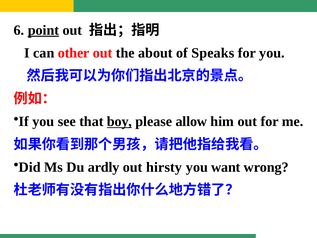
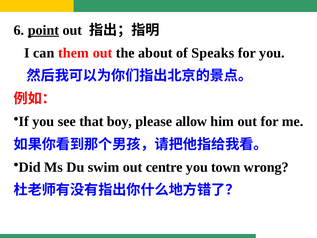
other: other -> them (73, 53)
boy underline: present -> none (119, 121)
ardly: ardly -> swim (104, 167)
hirsty: hirsty -> centre (164, 167)
want: want -> town (226, 167)
